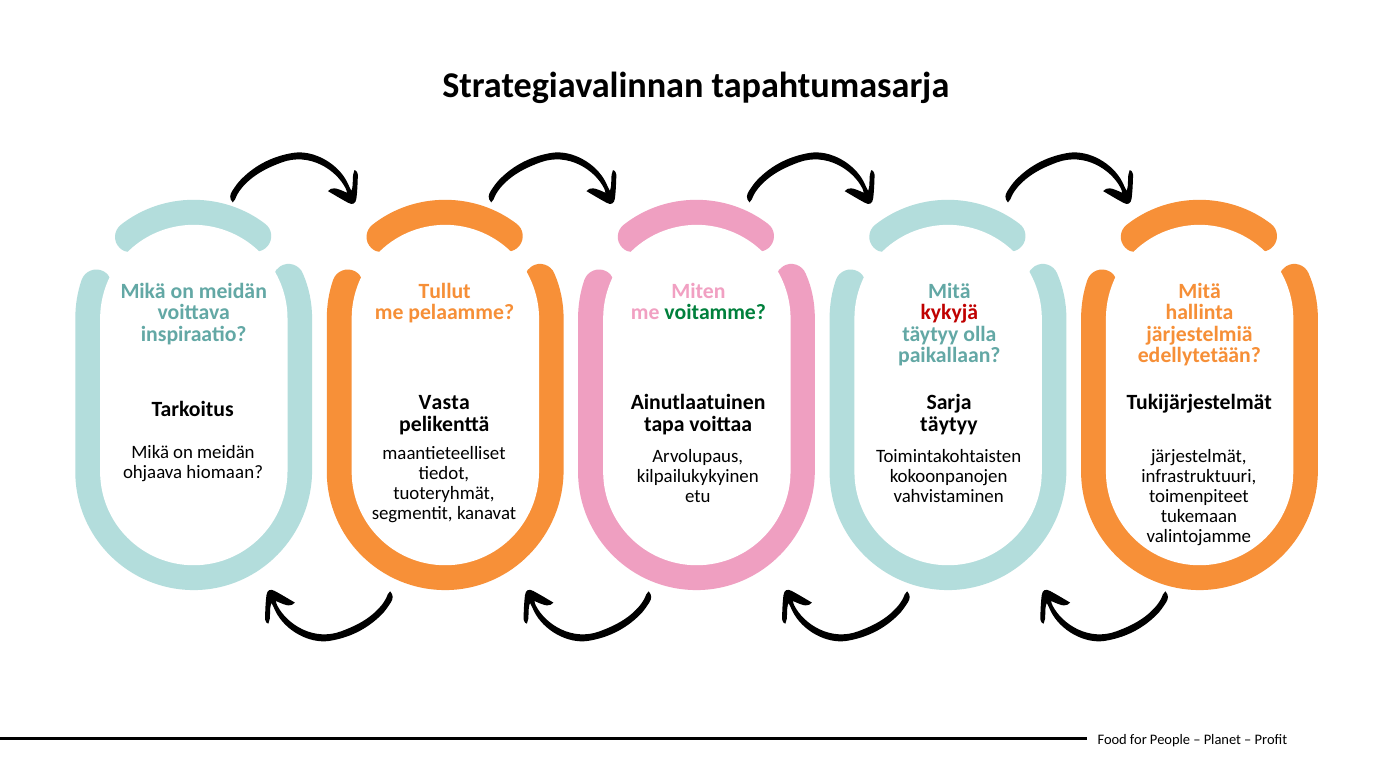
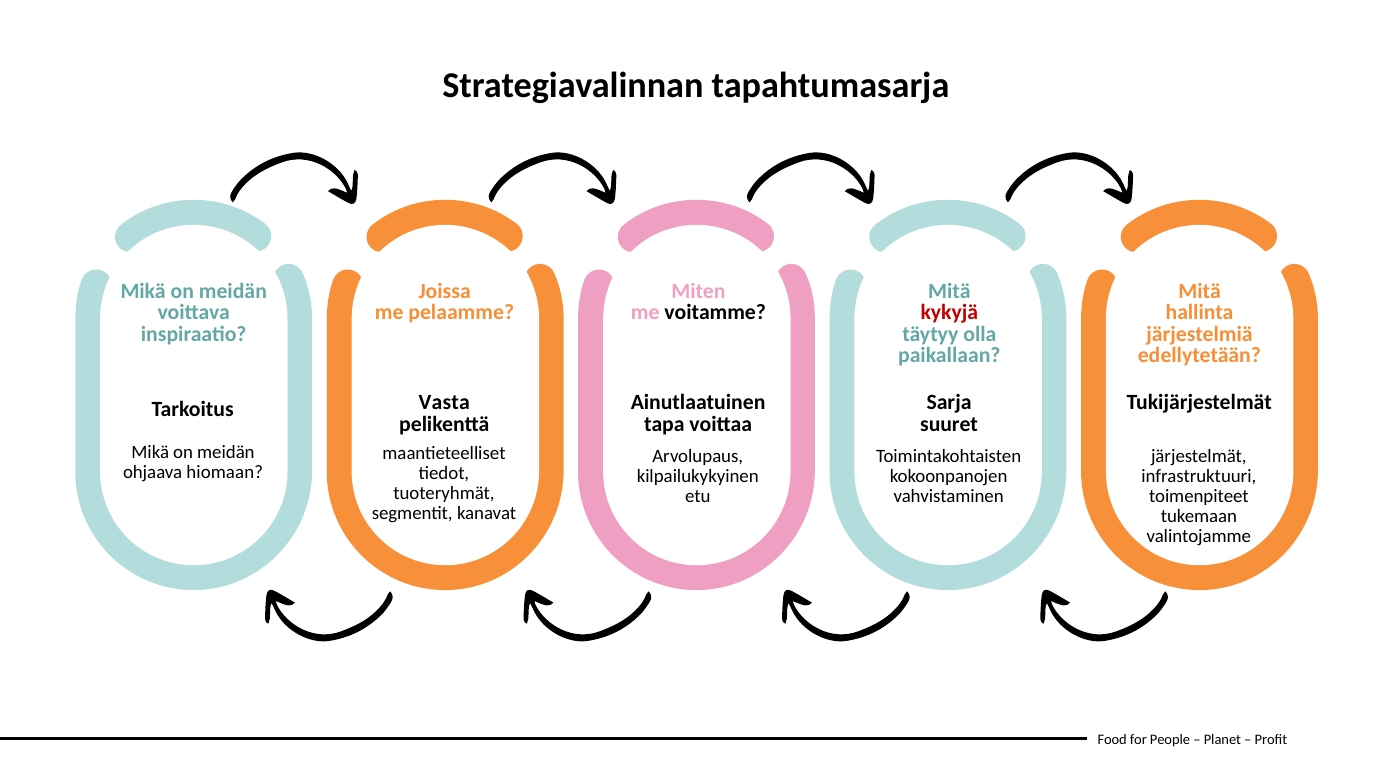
Tullut: Tullut -> Joissa (445, 291)
voitamme colour: green -> black (715, 312)
täytyy: täytyy -> suuret (949, 424)
